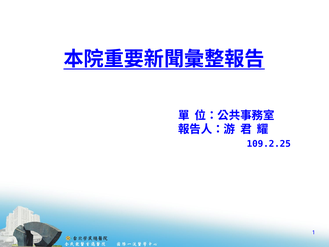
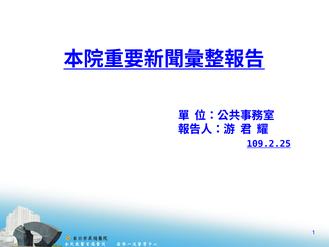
109.2.25 underline: none -> present (269, 144)
